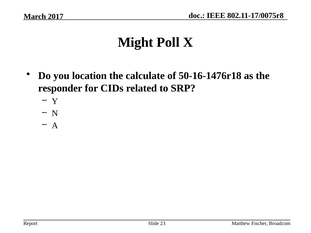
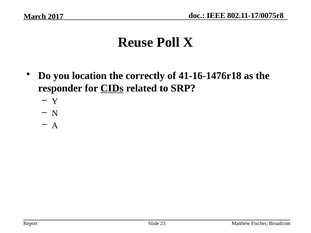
Might: Might -> Reuse (135, 42)
calculate: calculate -> correctly (145, 76)
50-16-1476r18: 50-16-1476r18 -> 41-16-1476r18 (210, 76)
CIDs underline: none -> present (112, 88)
